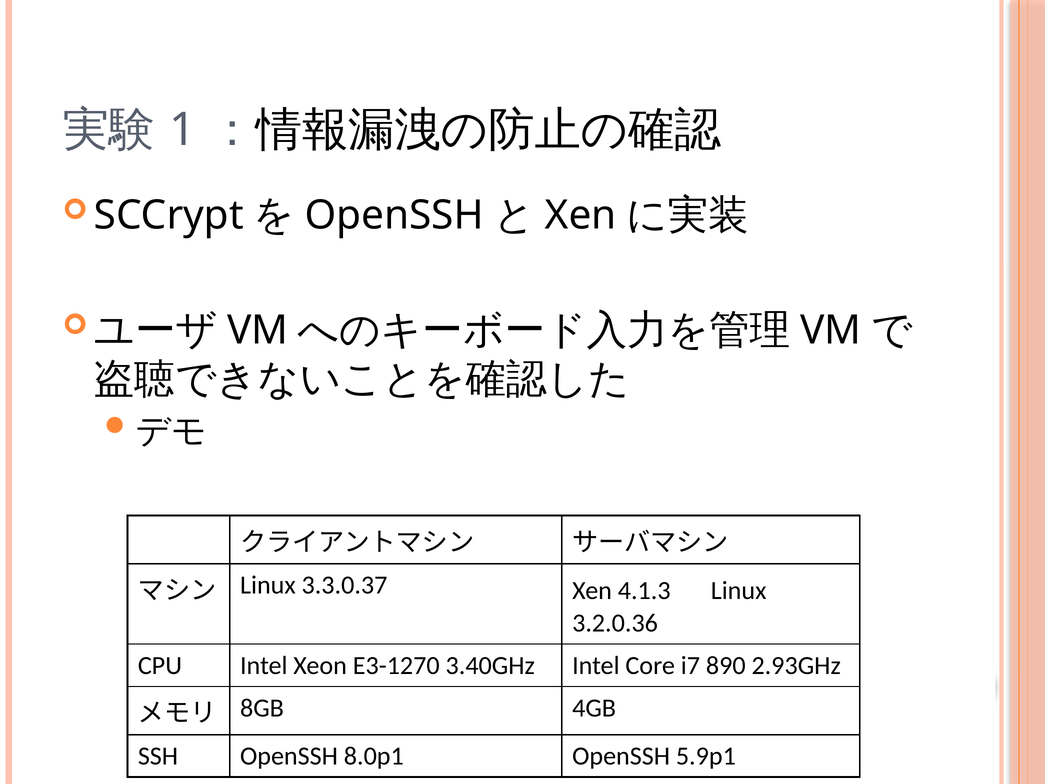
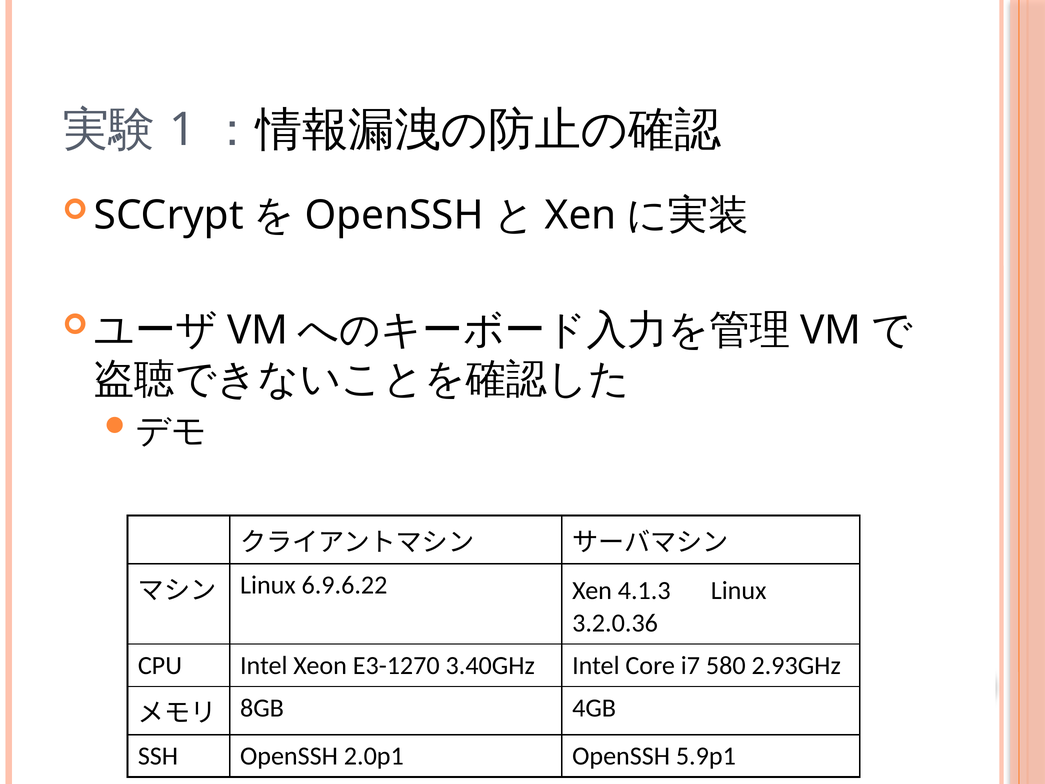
3.3.0.37: 3.3.0.37 -> 6.9.6.22 (344, 585)
890: 890 -> 580 (726, 665)
8.0p1: 8.0p1 -> 2.0p1 (374, 756)
